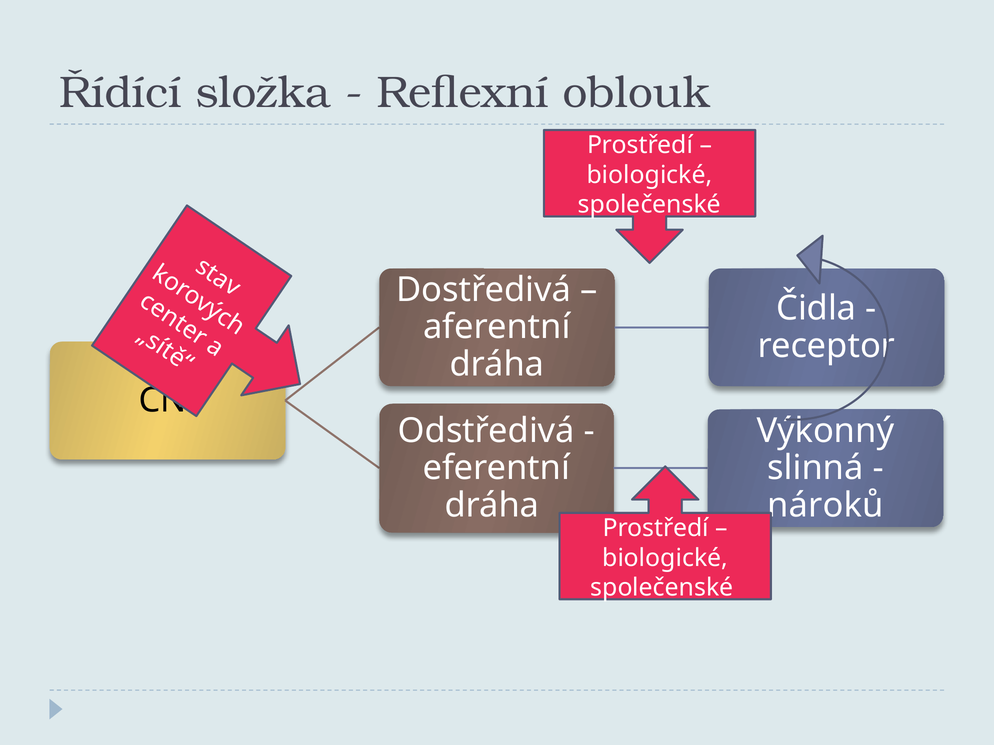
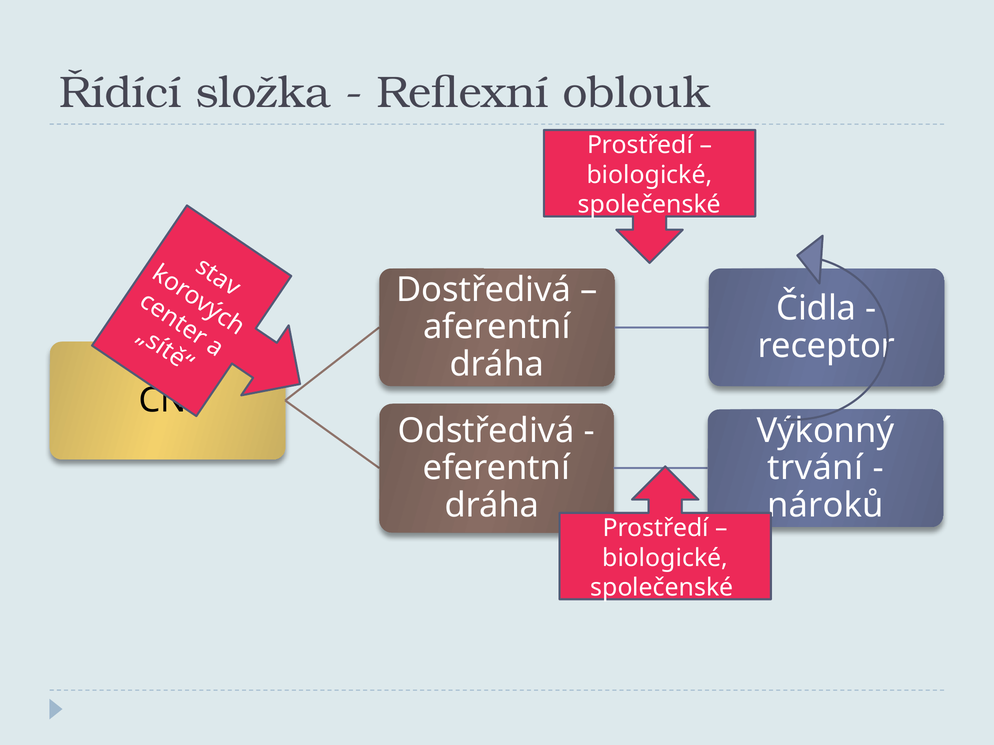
slinná: slinná -> trvání (815, 468)
